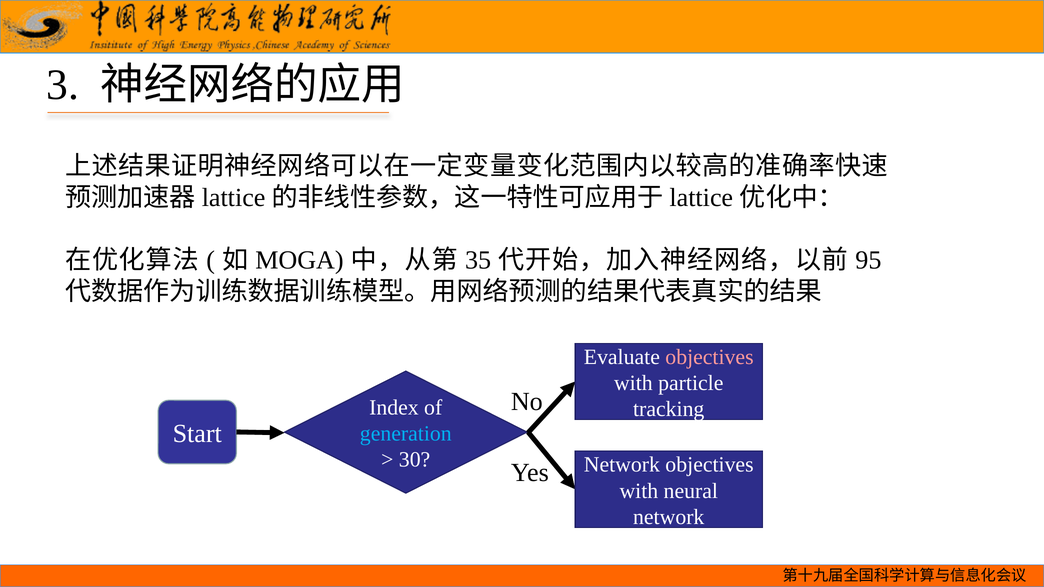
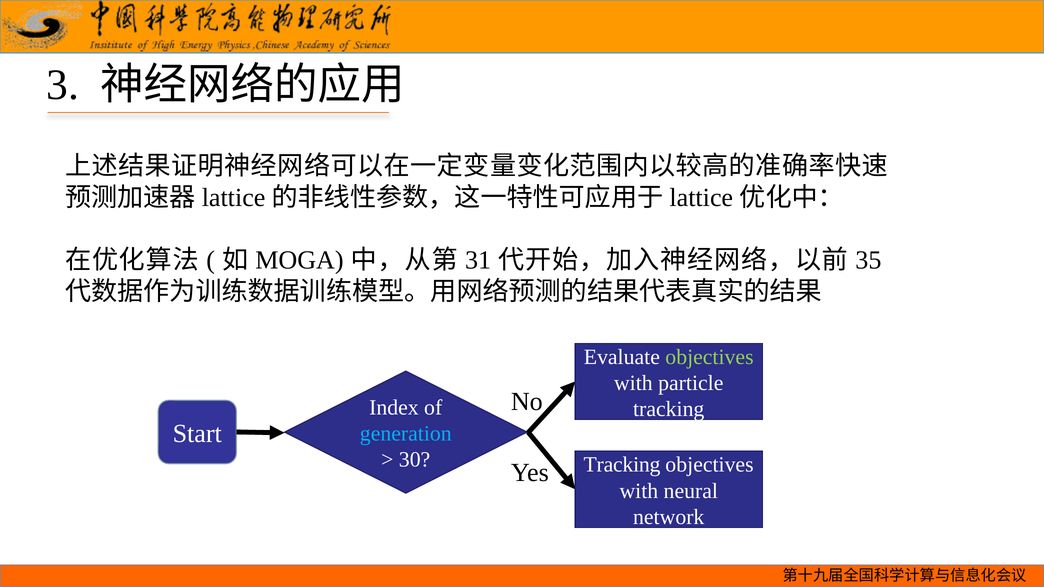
35: 35 -> 31 (478, 260)
95: 95 -> 35 (868, 260)
objectives colour: pink -> light green (709, 357)
Network: Network -> Tracking (622, 465)
